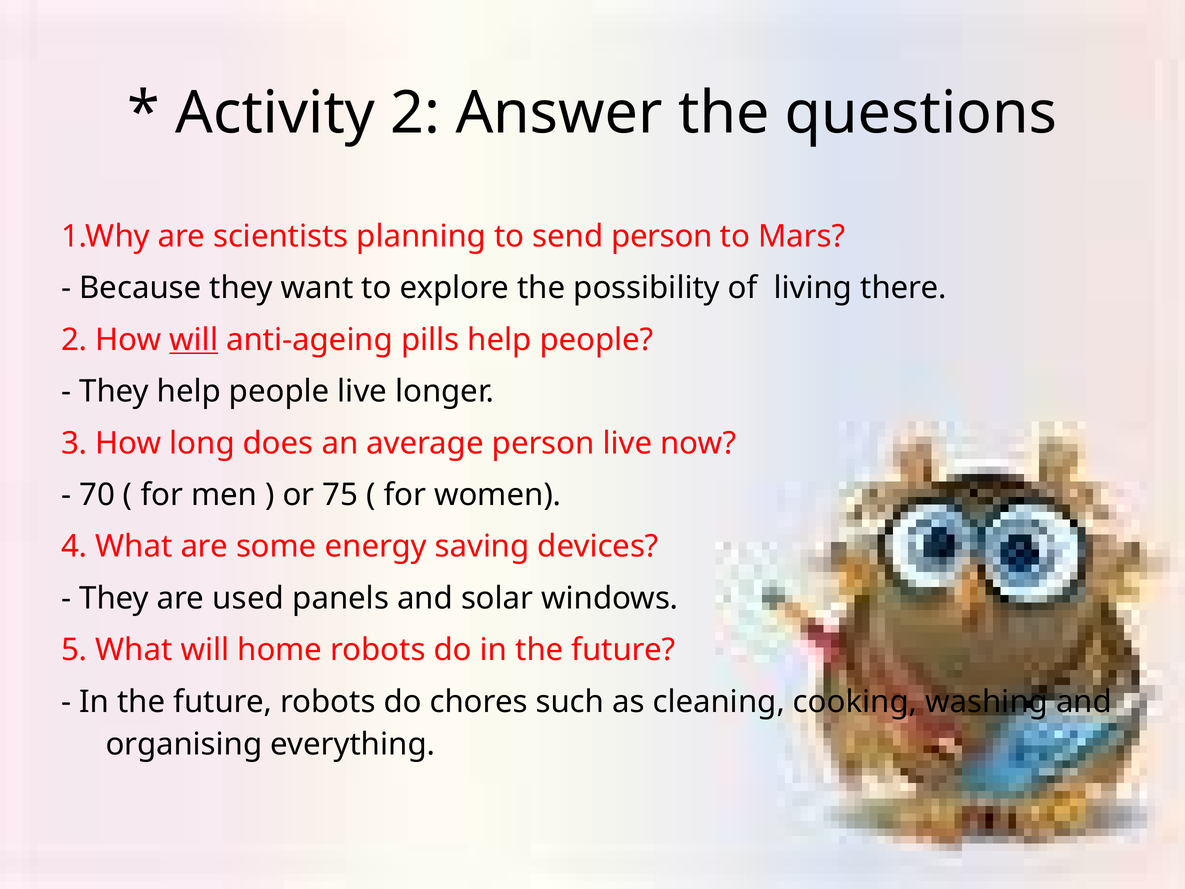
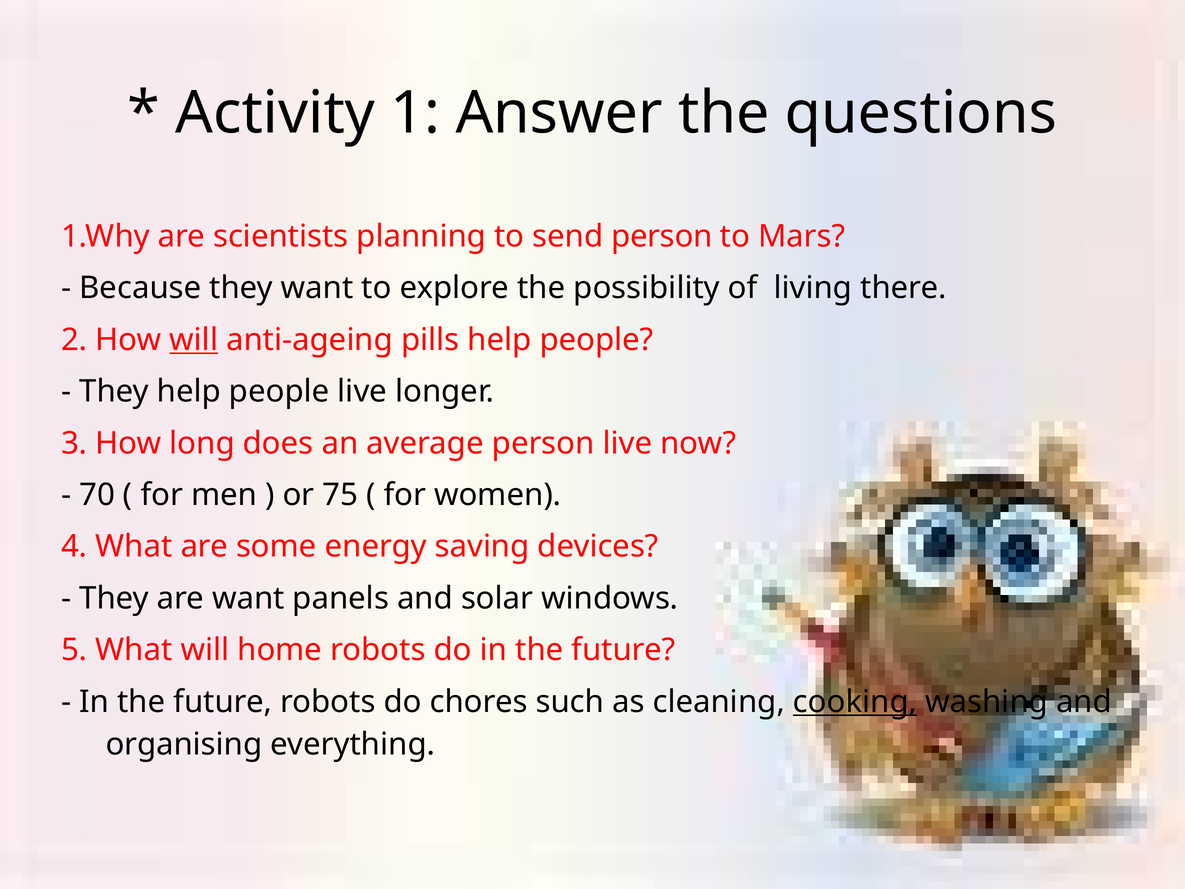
Activity 2: 2 -> 1 (415, 113)
are used: used -> want (248, 598)
cooking underline: none -> present (855, 702)
